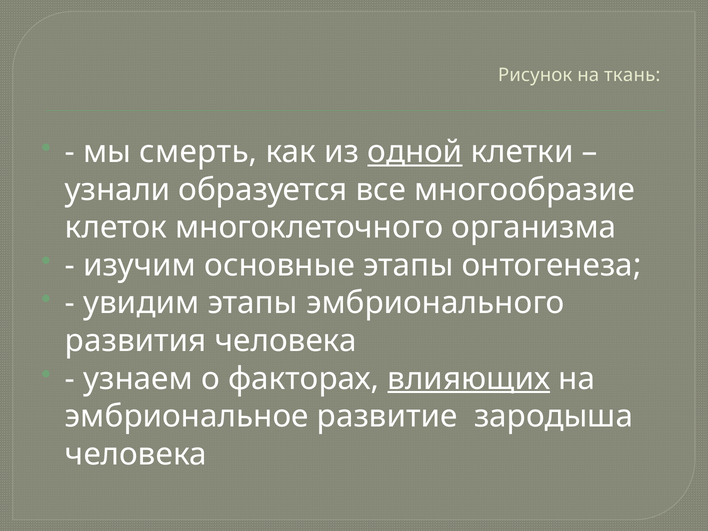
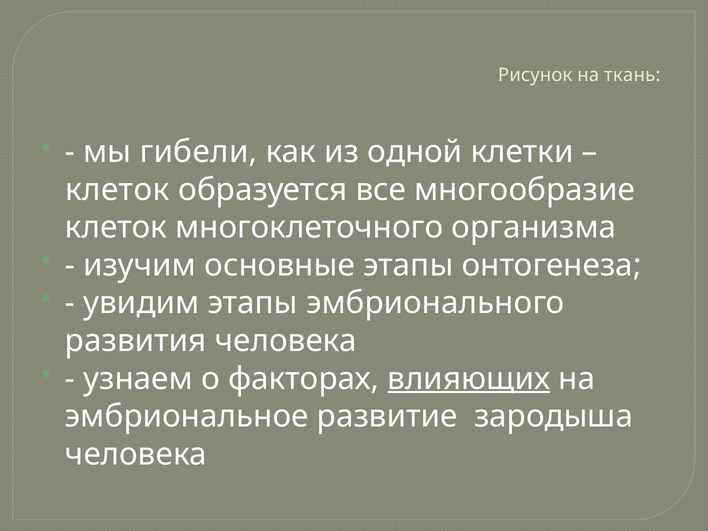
смерть: смерть -> гибели (198, 152)
одной underline: present -> none (415, 152)
узнали: узнали -> клеток (117, 190)
